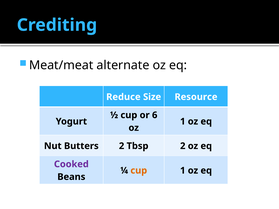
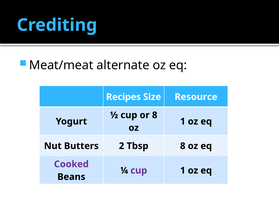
Reduce: Reduce -> Recipes (123, 97)
or 6: 6 -> 8 (155, 115)
Tbsp 2: 2 -> 8 (183, 146)
cup colour: orange -> purple (139, 171)
